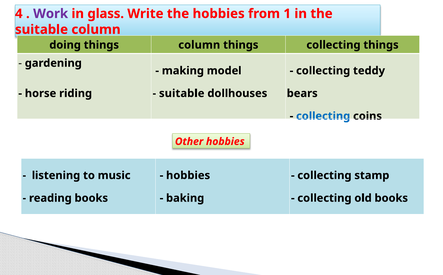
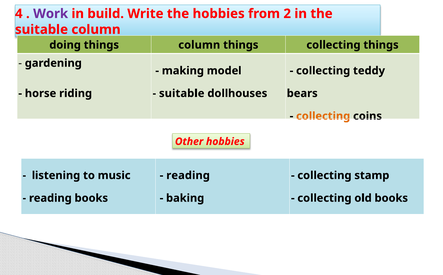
glass: glass -> build (106, 14)
1: 1 -> 2 (287, 14)
collecting colour: blue -> orange (323, 116)
hobbies: hobbies -> reading (188, 176)
